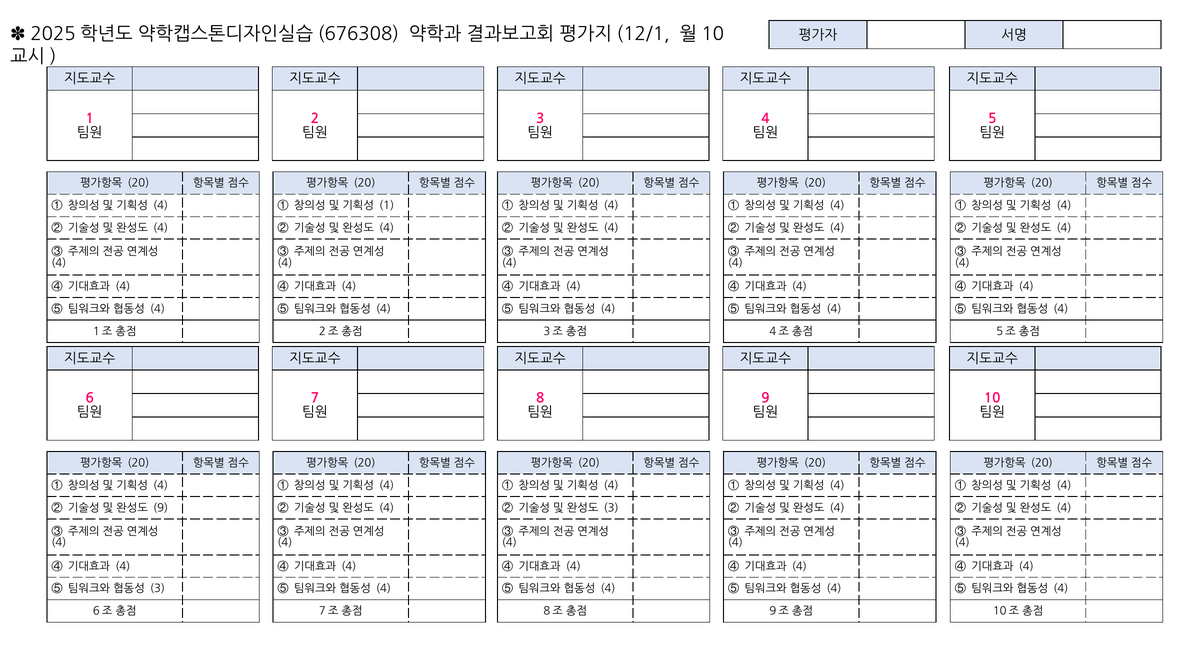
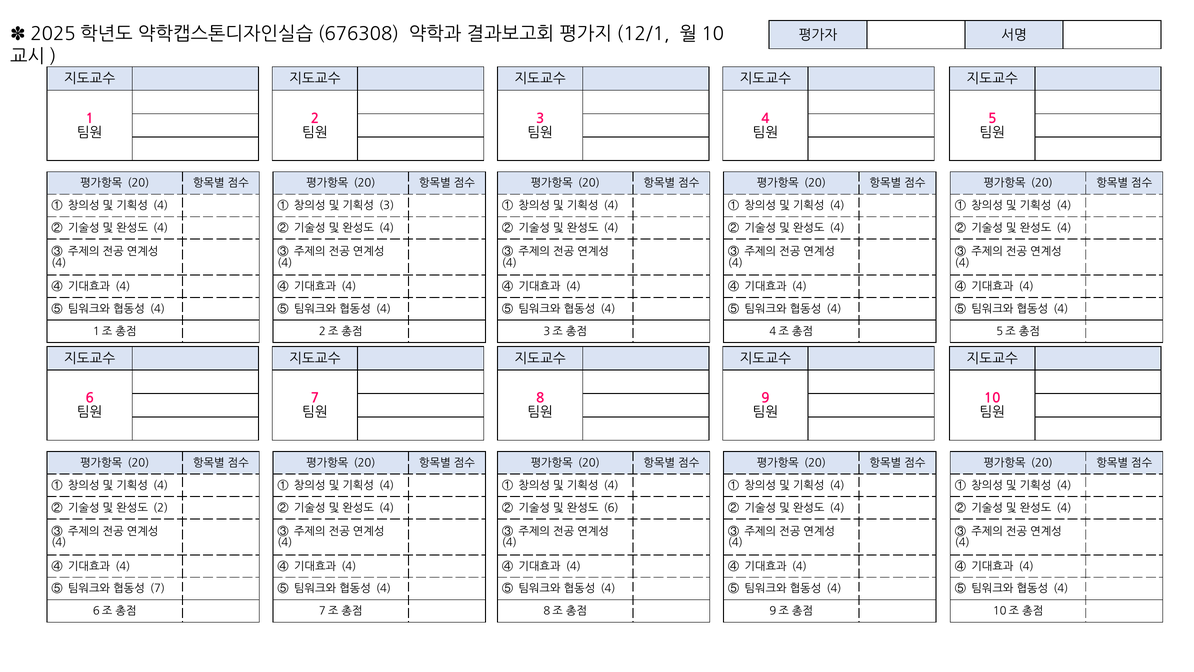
1: 1 -> 3 (387, 206)
9: 9 -> 2 (161, 508)
3: 3 -> 6 (611, 508)
3: 3 -> 7 (157, 588)
